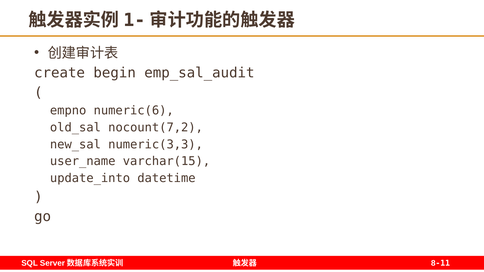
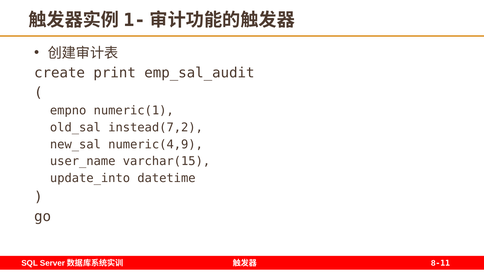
begin: begin -> print (115, 73)
numeric(6: numeric(6 -> numeric(1 (134, 111)
nocount(7,2: nocount(7,2 -> instead(7,2 (156, 128)
numeric(3,3: numeric(3,3 -> numeric(4,9 (156, 145)
